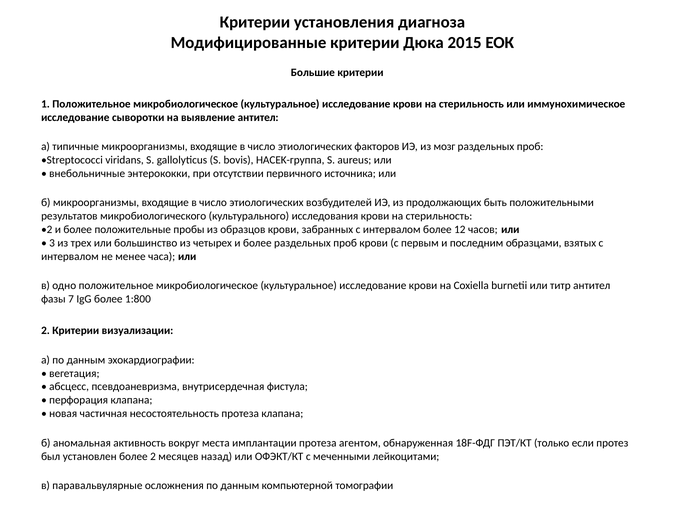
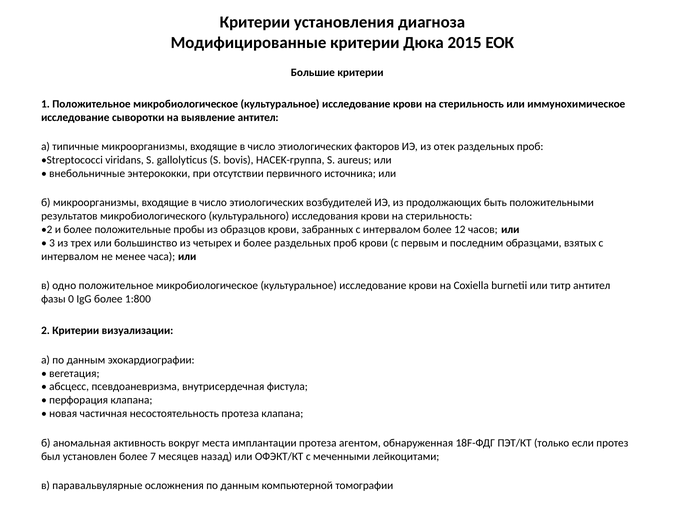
мозг: мозг -> отек (444, 147)
7: 7 -> 0 (71, 299)
более 2: 2 -> 7 (153, 456)
